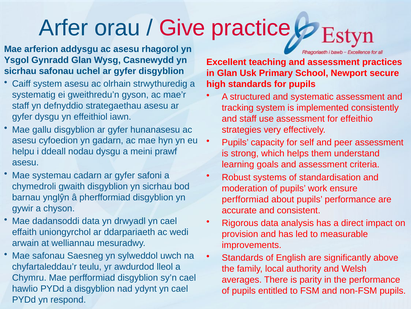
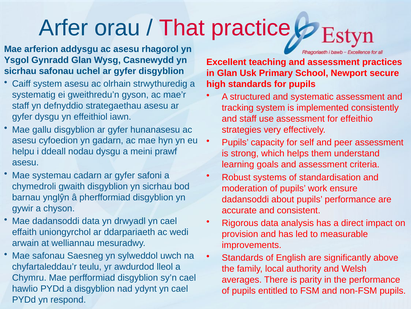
Give: Give -> That (182, 28)
perfformiad: perfformiad -> dadansoddi (245, 199)
